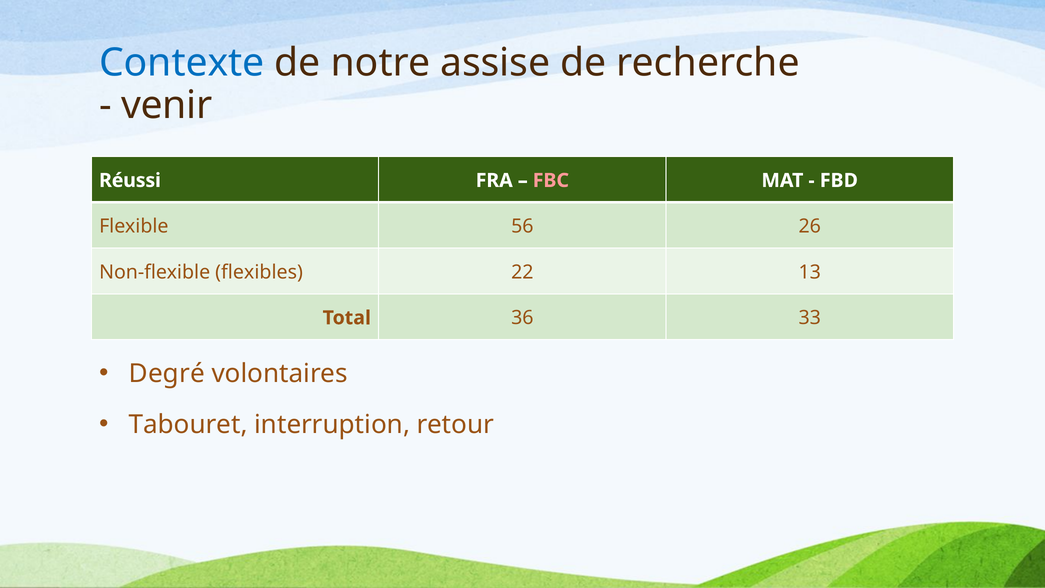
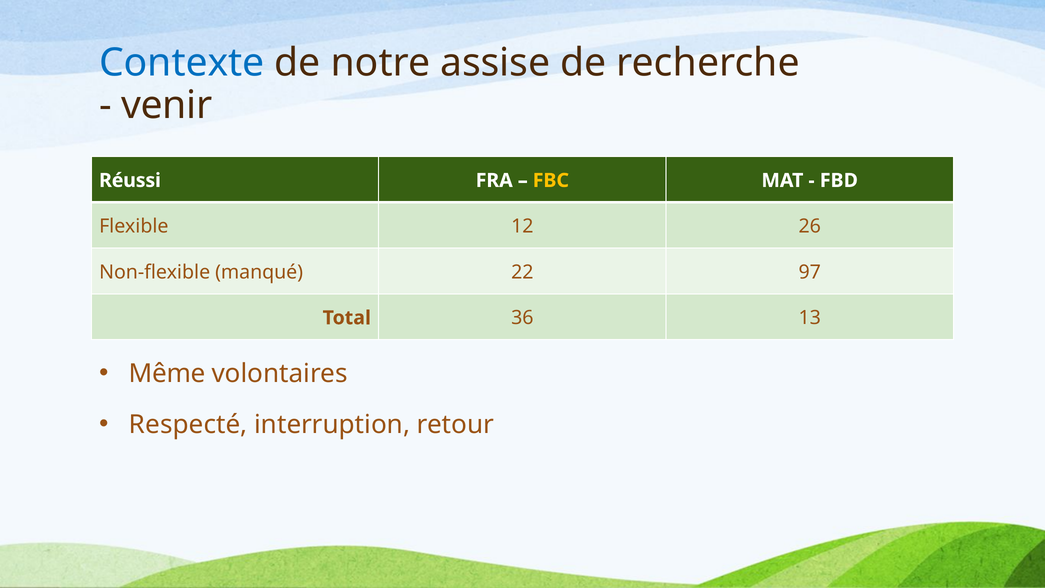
FBC colour: pink -> yellow (551, 180)
56: 56 -> 12 (522, 226)
flexibles: flexibles -> manqué (259, 272)
13: 13 -> 97 (810, 272)
33: 33 -> 13 (810, 318)
Degré: Degré -> Même (167, 374)
Tabouret: Tabouret -> Respecté (188, 425)
